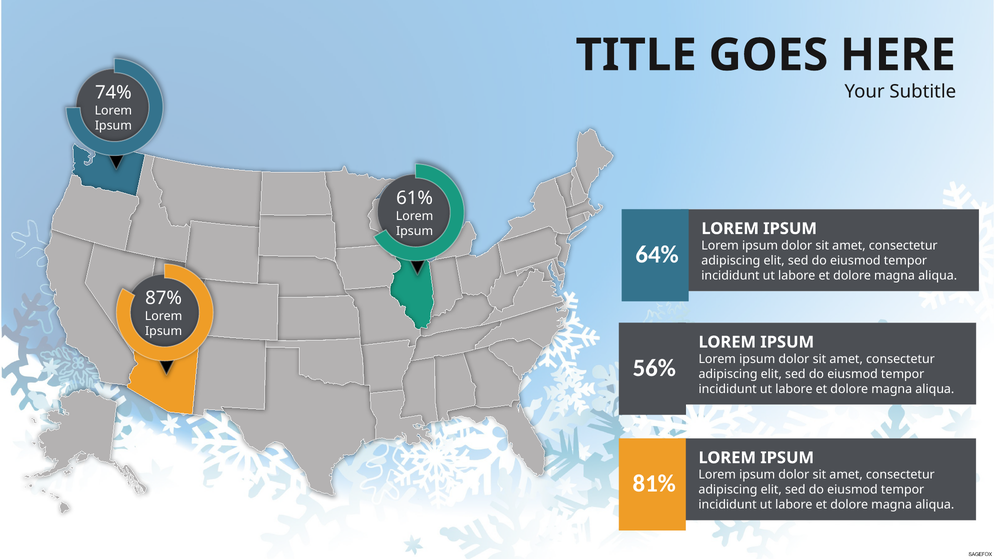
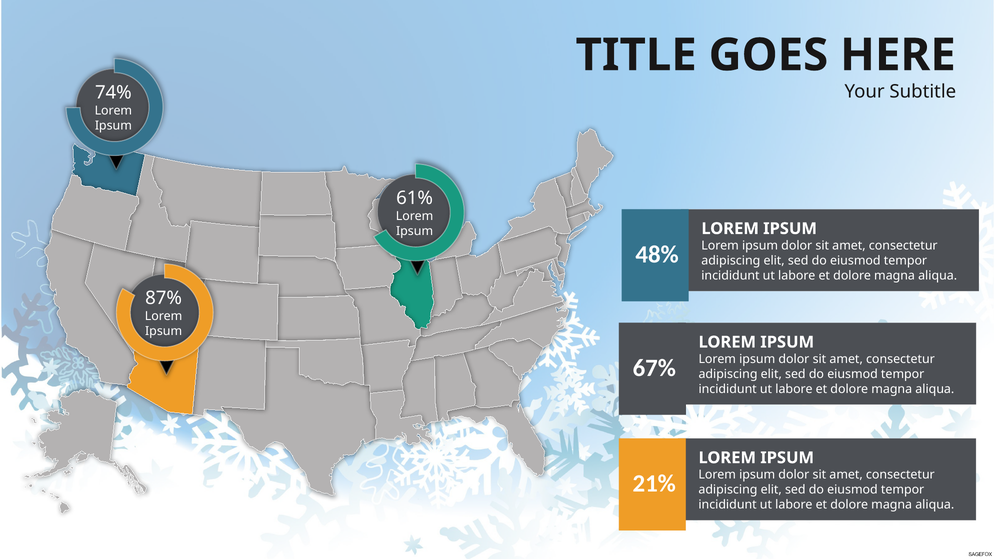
64%: 64% -> 48% (657, 254)
56%: 56% -> 67% (654, 368)
81%: 81% -> 21% (654, 484)
